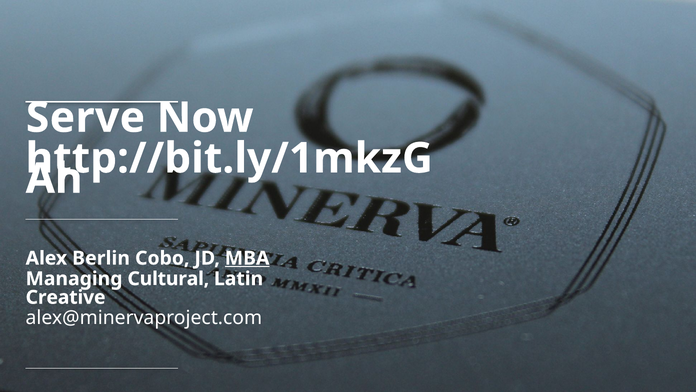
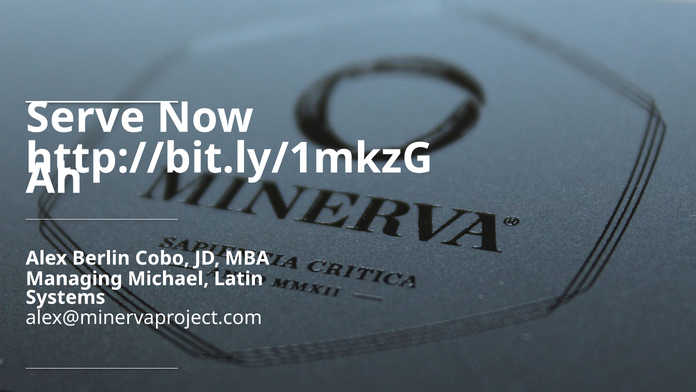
MBA underline: present -> none (247, 258)
Cultural: Cultural -> Michael (168, 278)
Creative: Creative -> Systems (66, 297)
